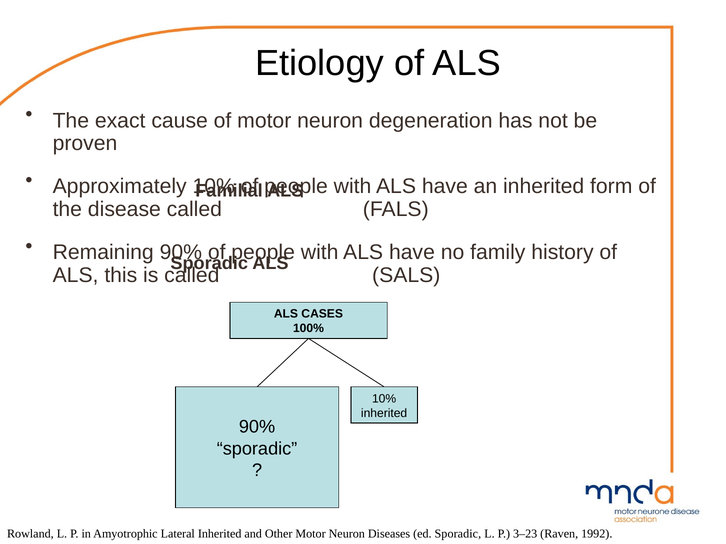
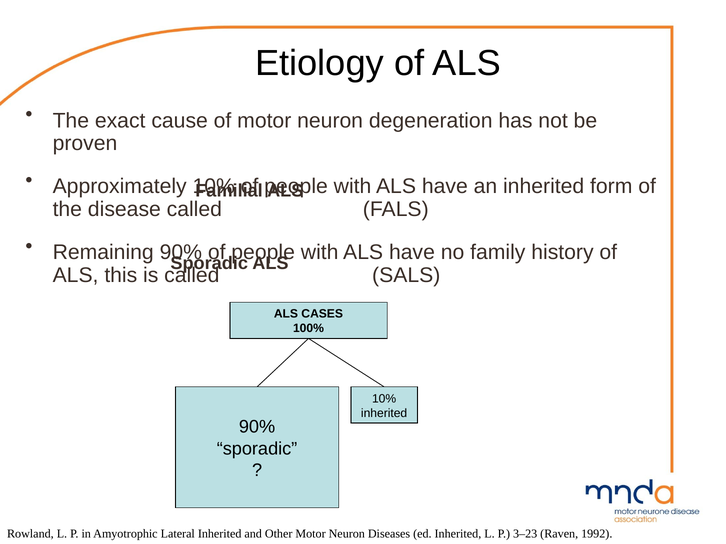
ed Sporadic: Sporadic -> Inherited (458, 534)
